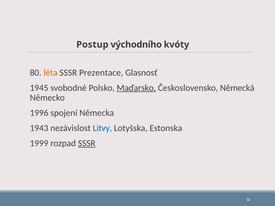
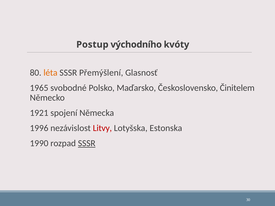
Prezentace: Prezentace -> Přemýšlení (101, 73)
1945: 1945 -> 1965 (39, 88)
Maďarsko underline: present -> none (136, 88)
Německá: Německá -> Činitelem (237, 88)
1996: 1996 -> 1921 (39, 113)
1943: 1943 -> 1996 (39, 128)
Litvy colour: blue -> red (102, 128)
1999: 1999 -> 1990 (39, 144)
